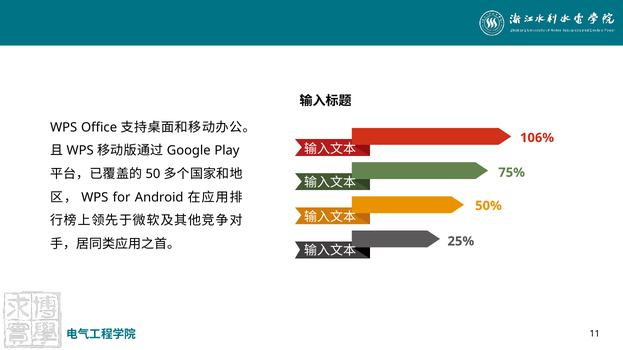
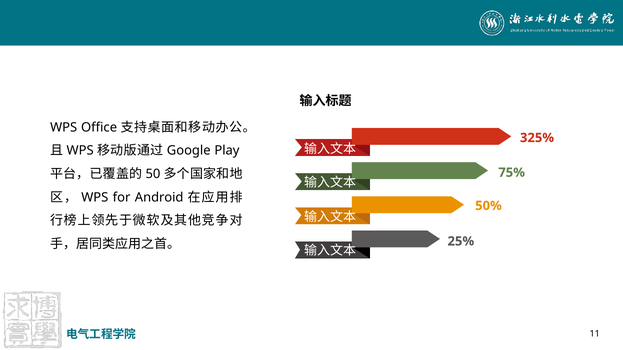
106%: 106% -> 325% (537, 138)
